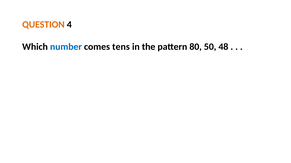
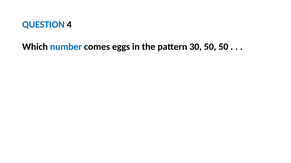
QUESTION colour: orange -> blue (43, 25)
tens: tens -> eggs (121, 47)
80: 80 -> 30 (196, 47)
50 48: 48 -> 50 (223, 47)
